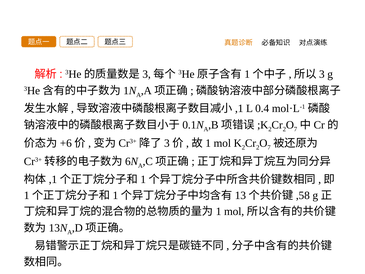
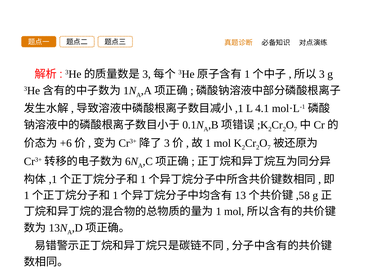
0.4: 0.4 -> 4.1 (262, 108)
